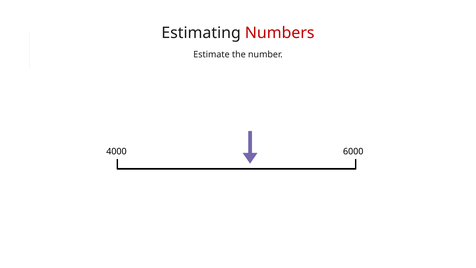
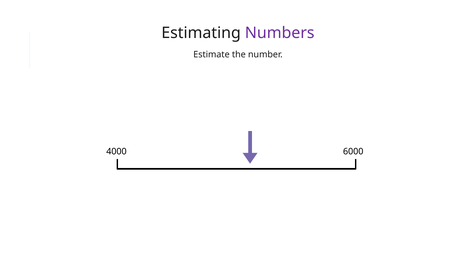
Numbers colour: red -> purple (280, 33)
